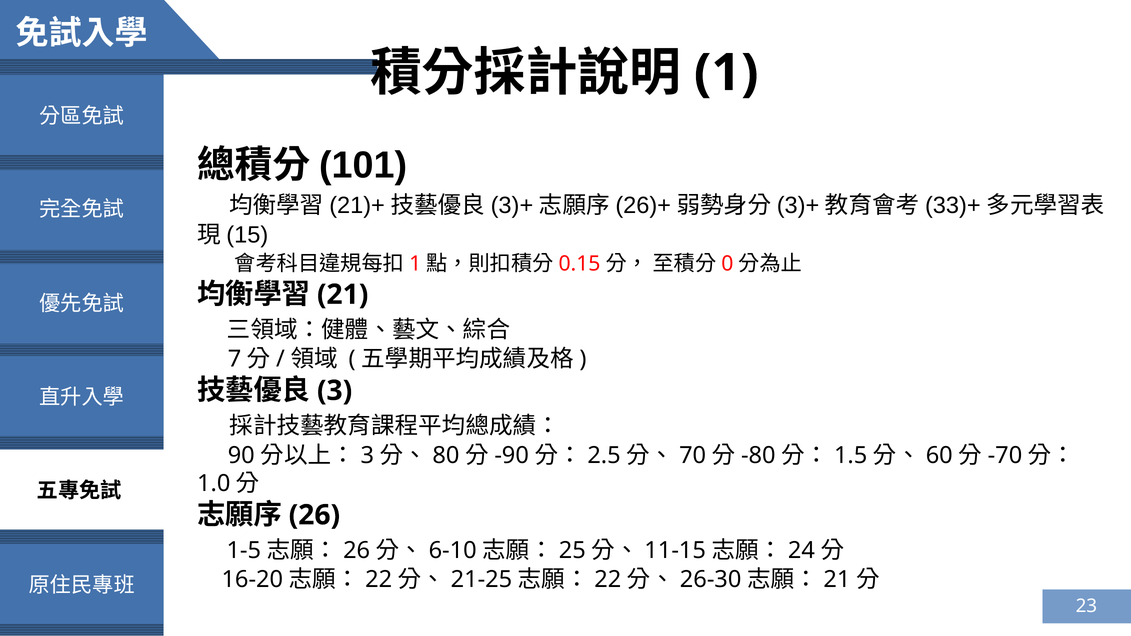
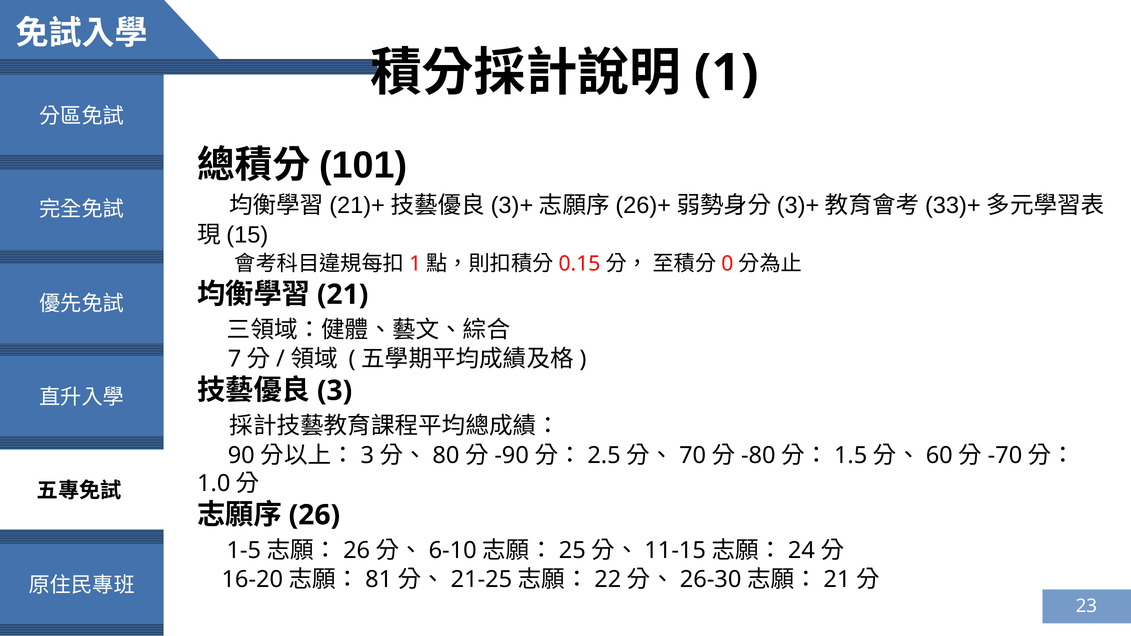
22: 22 -> 81 (379, 580)
